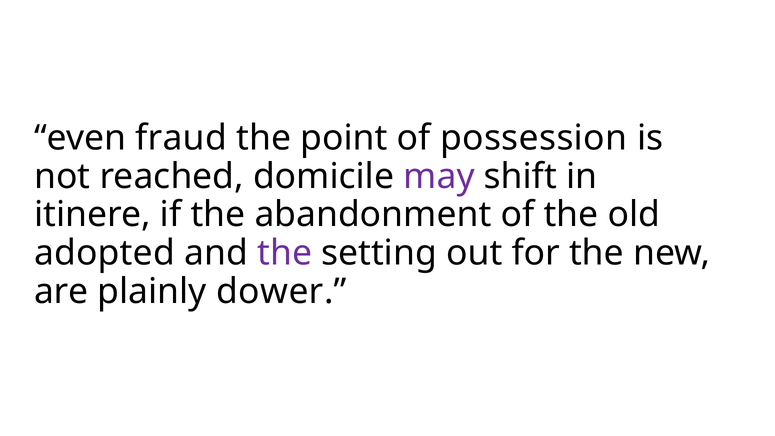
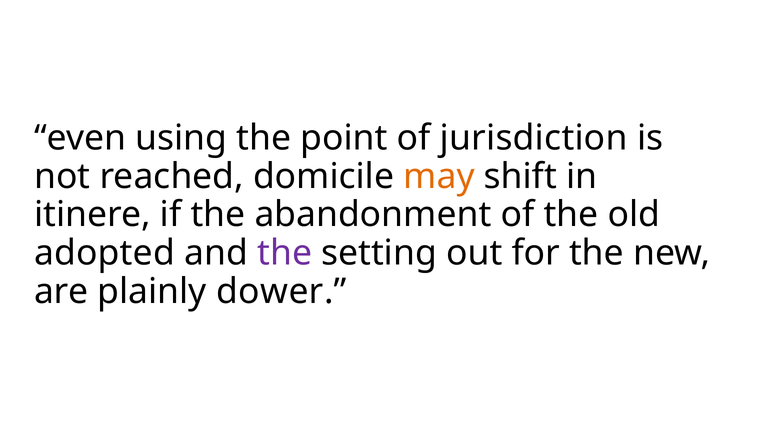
fraud: fraud -> using (181, 138)
possession: possession -> jurisdiction (534, 138)
may colour: purple -> orange (439, 176)
